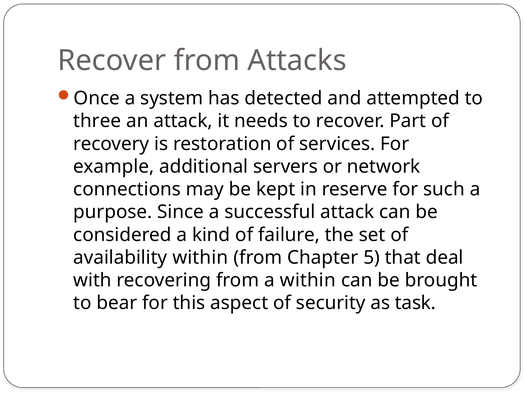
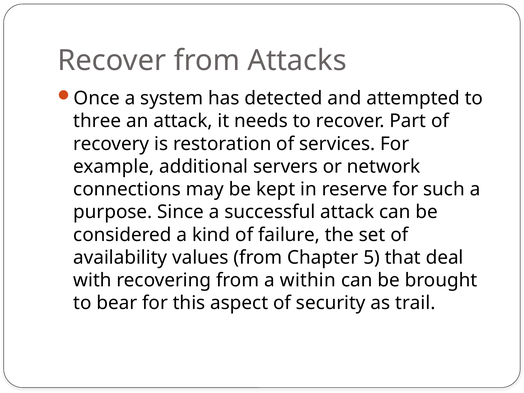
availability within: within -> values (200, 258)
task: task -> trail (415, 303)
